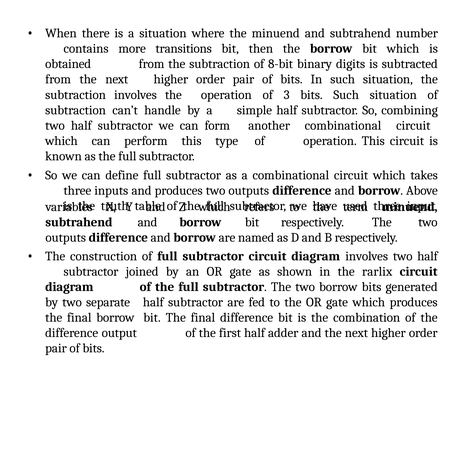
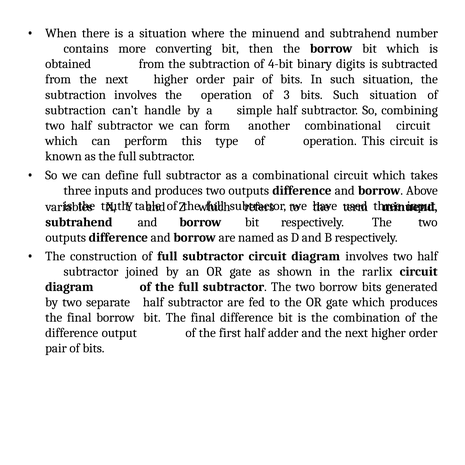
transitions: transitions -> converting (184, 49)
8-bit: 8-bit -> 4-bit (281, 64)
